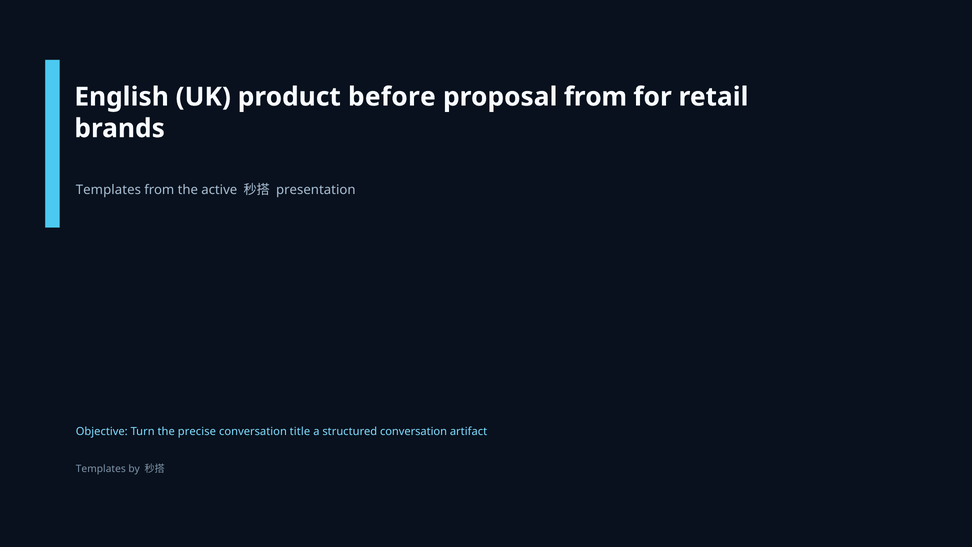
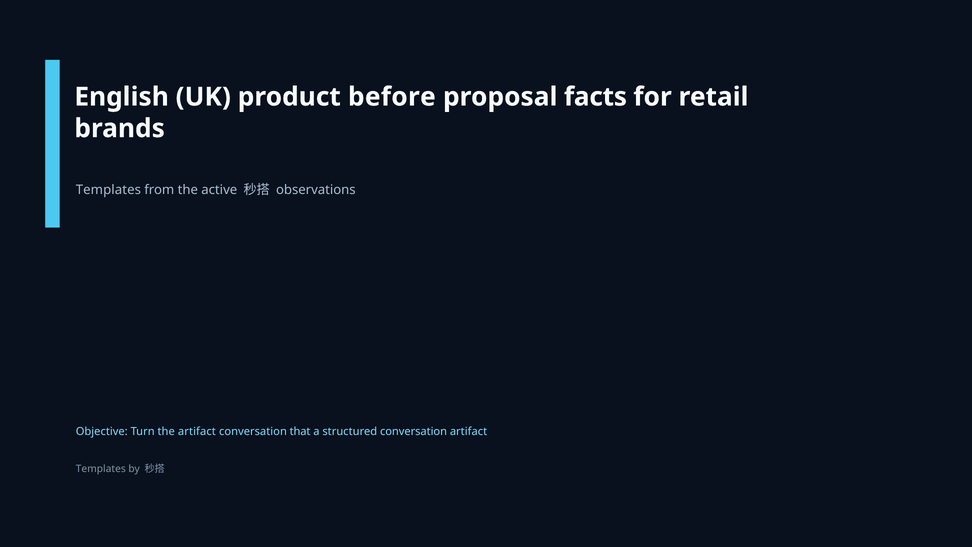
proposal from: from -> facts (595, 97)
presentation: presentation -> observations (316, 190)
the precise: precise -> artifact (197, 432)
title: title -> that (300, 432)
